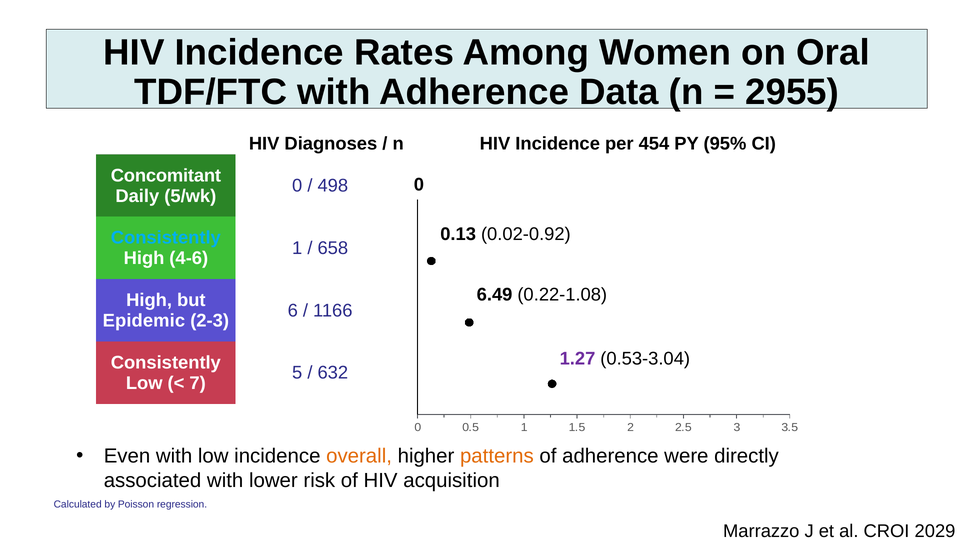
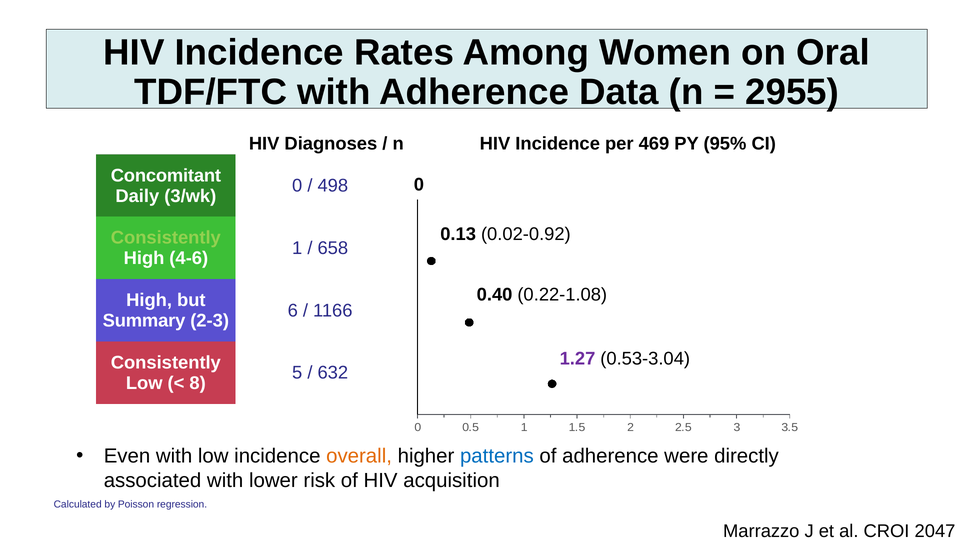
454: 454 -> 469 (654, 144)
5/wk: 5/wk -> 3/wk (190, 196)
Consistently colour: light blue -> light green (166, 238)
6.49: 6.49 -> 0.40 (495, 295)
Epidemic: Epidemic -> Summary (144, 321)
7: 7 -> 8 (198, 384)
patterns colour: orange -> blue (497, 457)
2029: 2029 -> 2047 (935, 532)
